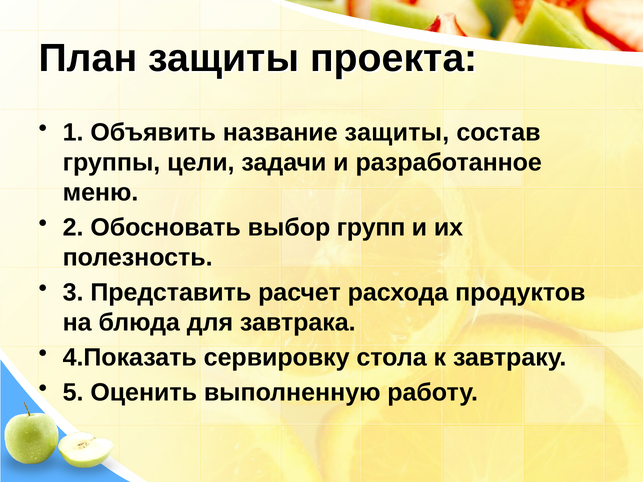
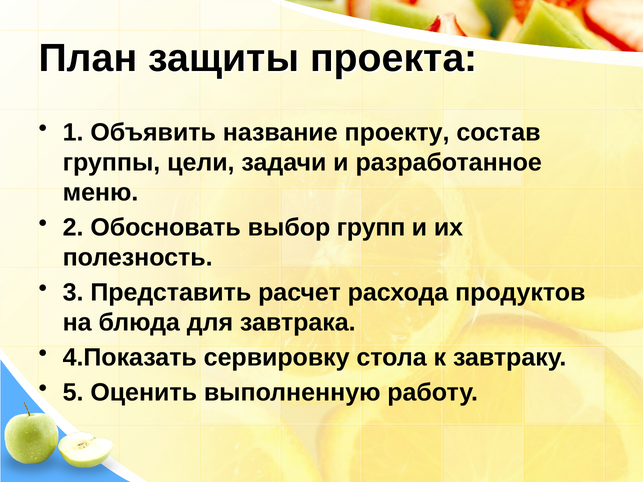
название защиты: защиты -> проекту (397, 132)
